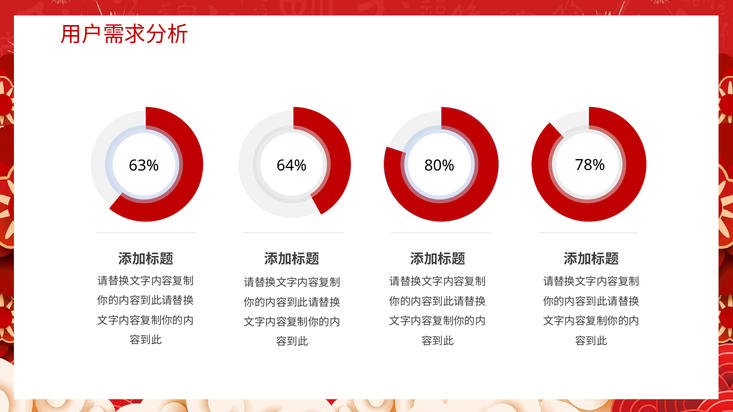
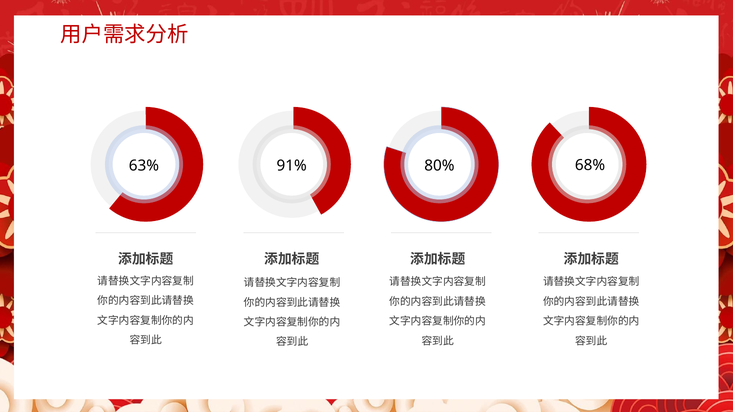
64%: 64% -> 91% (292, 166)
78%: 78% -> 68% (590, 165)
